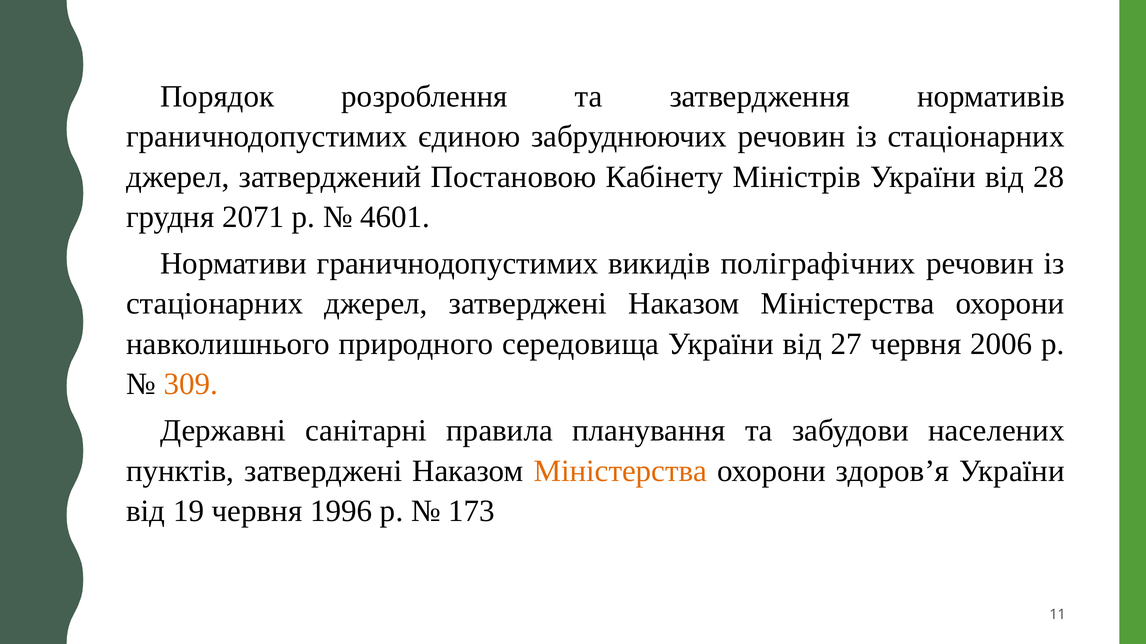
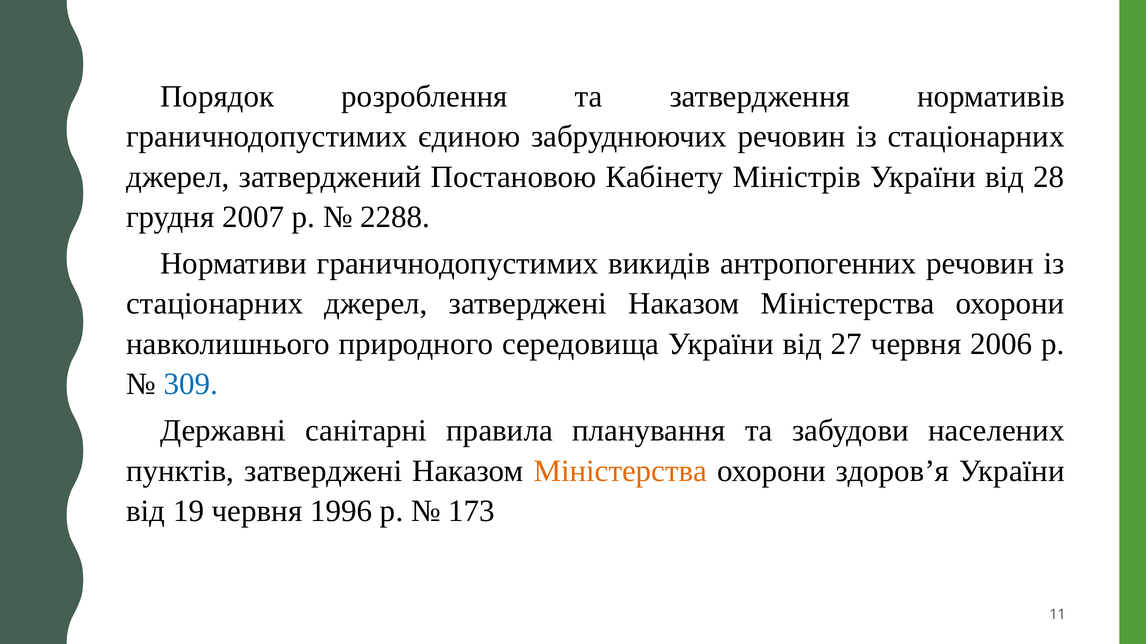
2071: 2071 -> 2007 (253, 217)
4601: 4601 -> 2288 (395, 217)
поліграфічних: поліграфічних -> антропогенних (818, 264)
309 colour: orange -> blue (191, 384)
